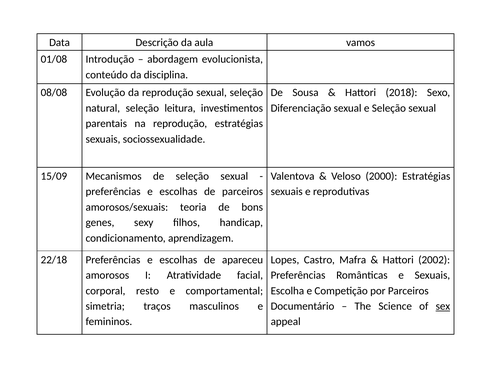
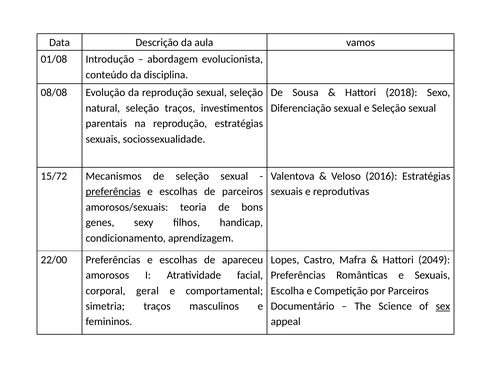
seleção leitura: leitura -> traços (180, 108)
15/09: 15/09 -> 15/72 (54, 176)
2000: 2000 -> 2016 (381, 176)
preferências underline: none -> present (113, 191)
22/18: 22/18 -> 22/00 (54, 259)
2002: 2002 -> 2049 (434, 259)
resto: resto -> geral (147, 290)
